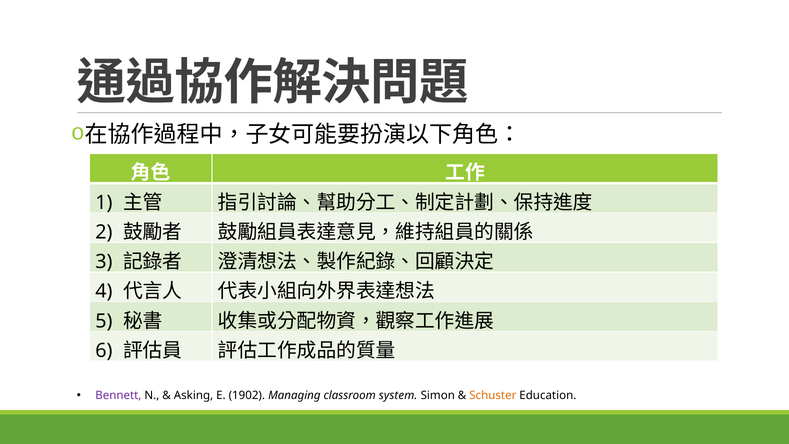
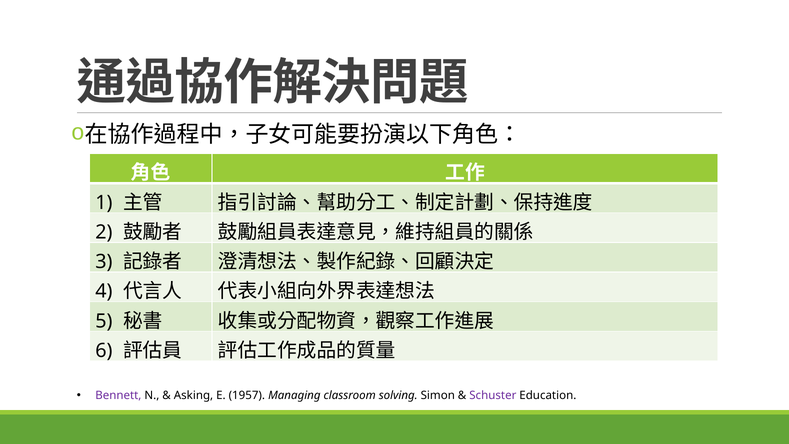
1902: 1902 -> 1957 (247, 395)
system: system -> solving (398, 395)
Schuster colour: orange -> purple (493, 395)
